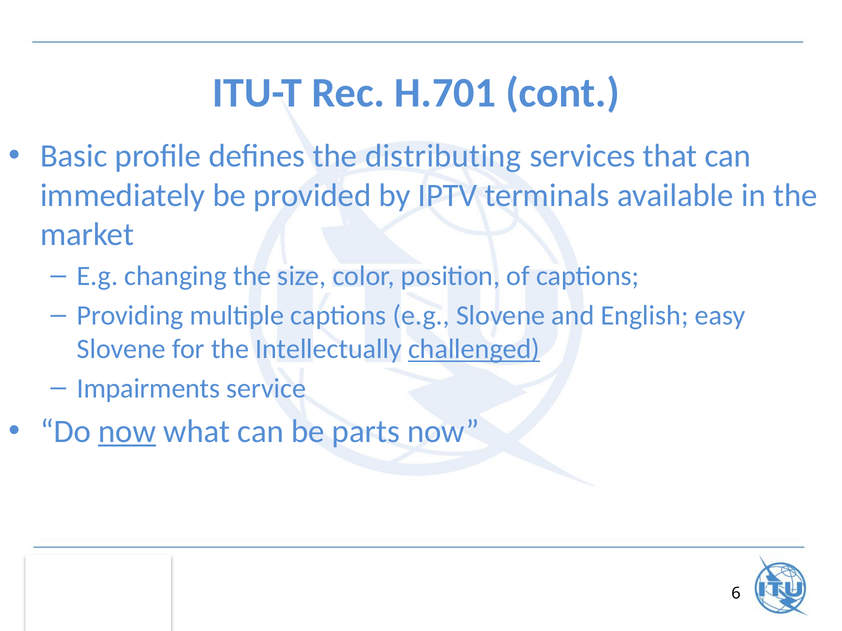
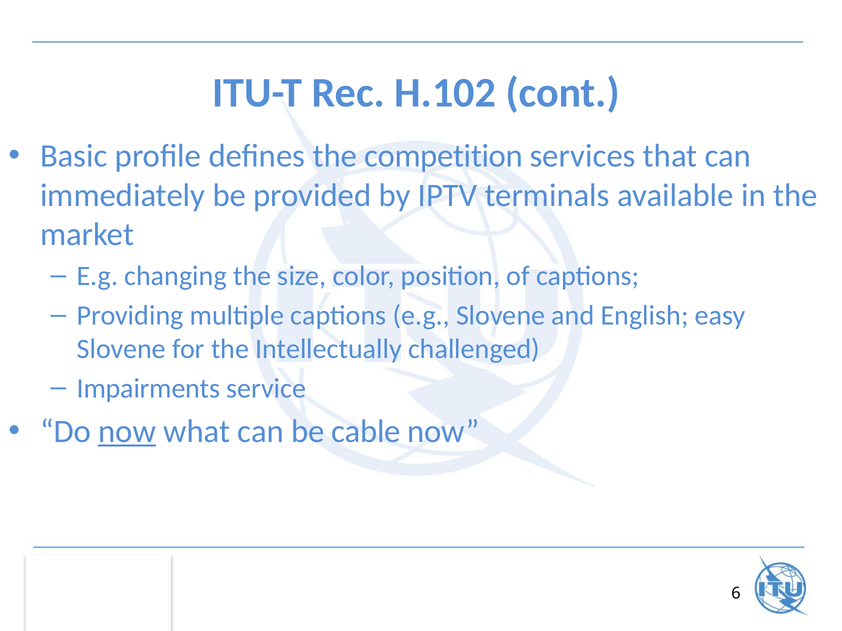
H.701: H.701 -> H.102 (445, 93)
distributing: distributing -> competition (444, 156)
challenged underline: present -> none (474, 349)
parts: parts -> cable (366, 432)
